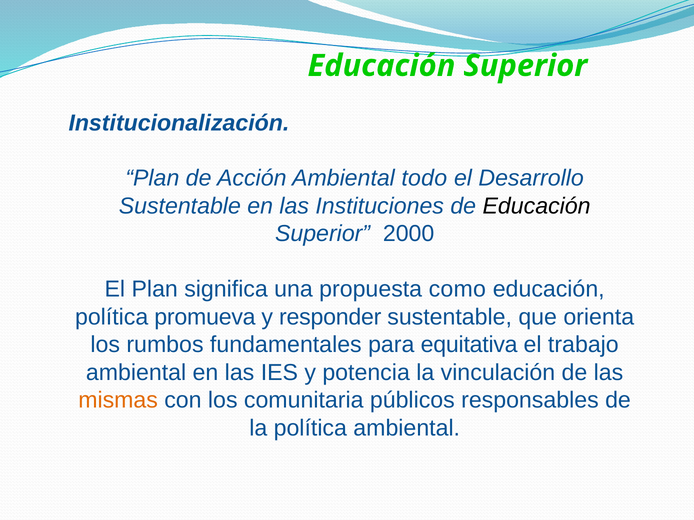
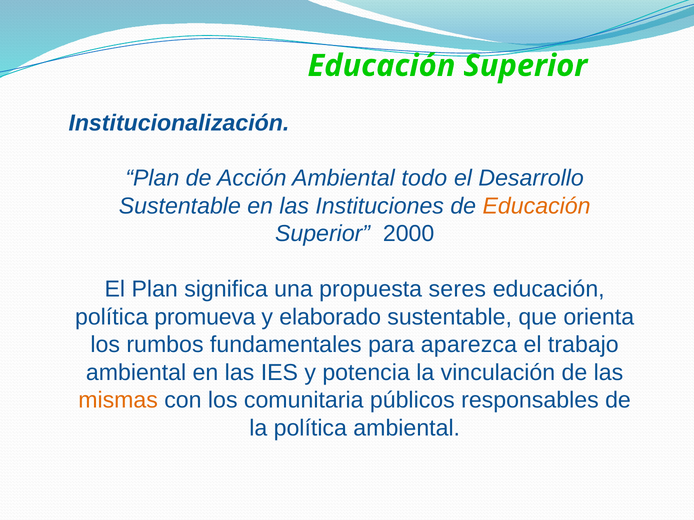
Educación colour: black -> orange (537, 206)
como: como -> seres (457, 290)
responder: responder -> elaborado (330, 317)
equitativa: equitativa -> aparezca (469, 345)
